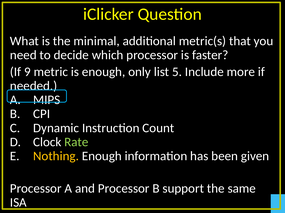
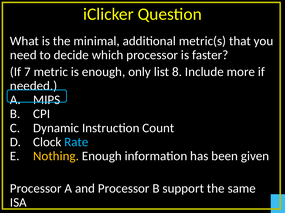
9: 9 -> 7 (27, 72)
5: 5 -> 8 (177, 72)
Rate colour: light green -> light blue (76, 142)
